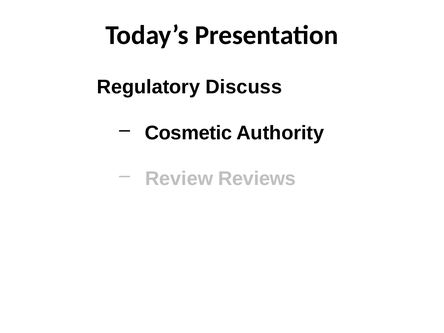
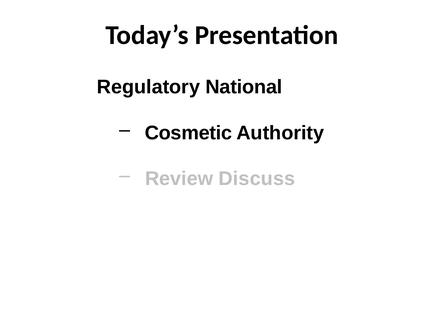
Discuss: Discuss -> National (244, 87)
Reviews: Reviews -> Discuss (257, 179)
